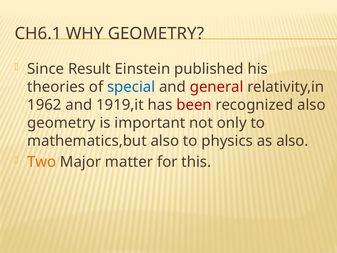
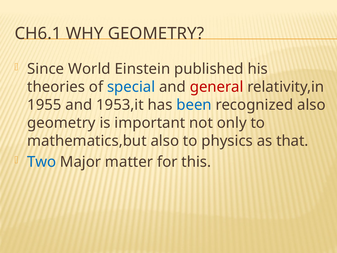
Result: Result -> World (89, 69)
1962: 1962 -> 1955 (44, 105)
1919,it: 1919,it -> 1953,it (120, 105)
been colour: red -> blue (194, 105)
as also: also -> that (292, 141)
Two colour: orange -> blue (42, 162)
